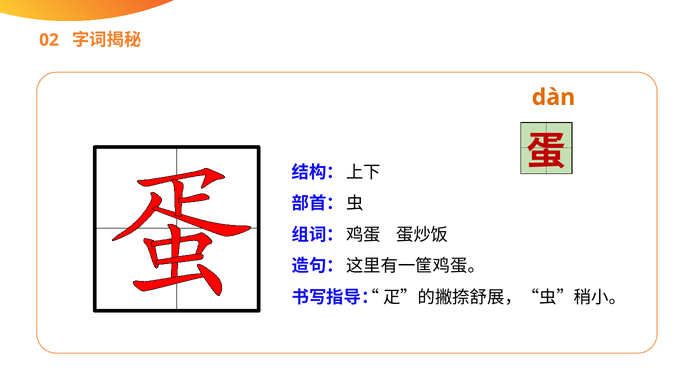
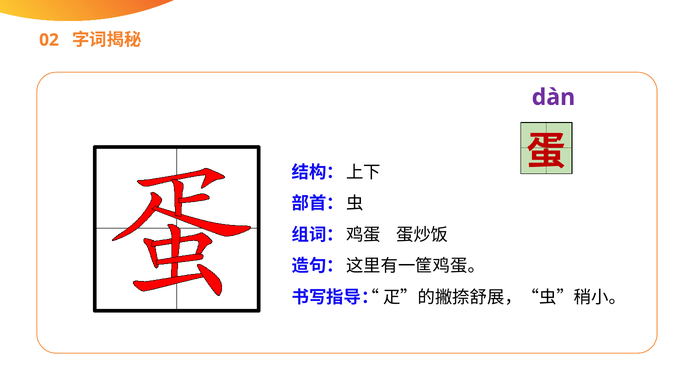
dàn colour: orange -> purple (553, 97)
